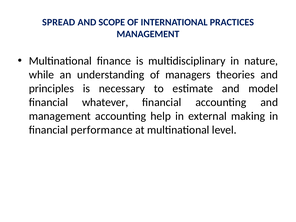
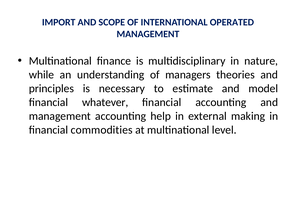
SPREAD: SPREAD -> IMPORT (59, 22)
PRACTICES: PRACTICES -> OPERATED (232, 22)
performance: performance -> commodities (102, 130)
